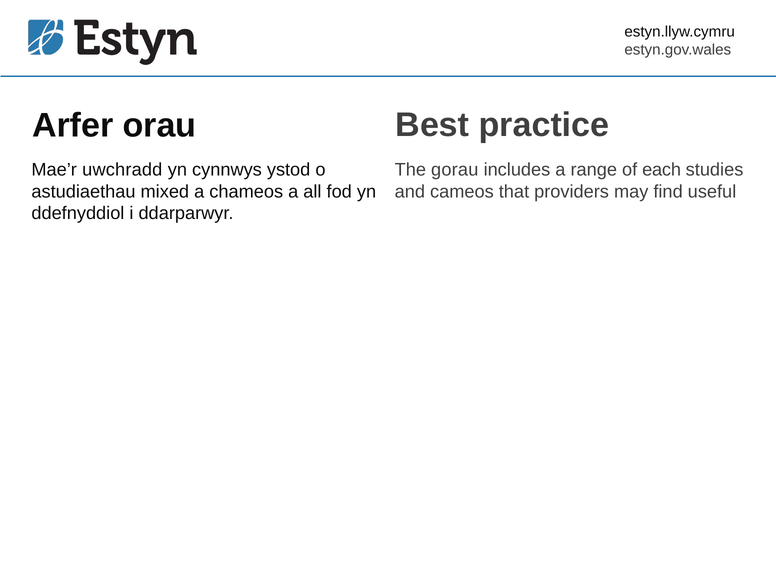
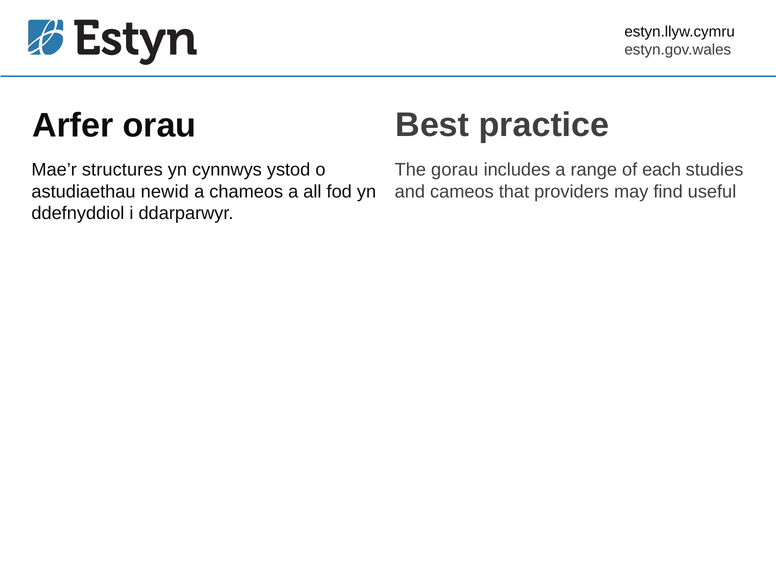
uwchradd: uwchradd -> structures (122, 170)
mixed: mixed -> newid (165, 192)
